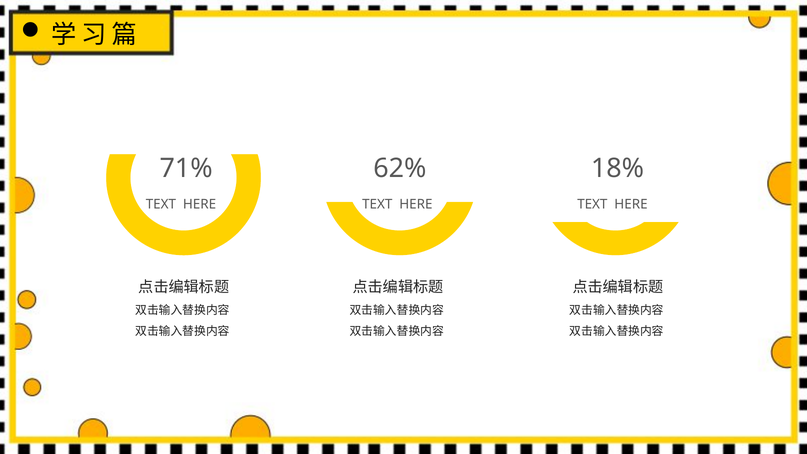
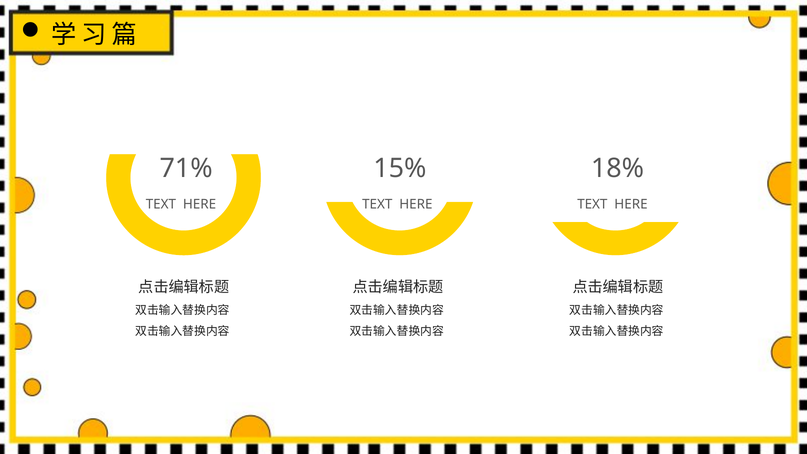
62%: 62% -> 15% (400, 168)
